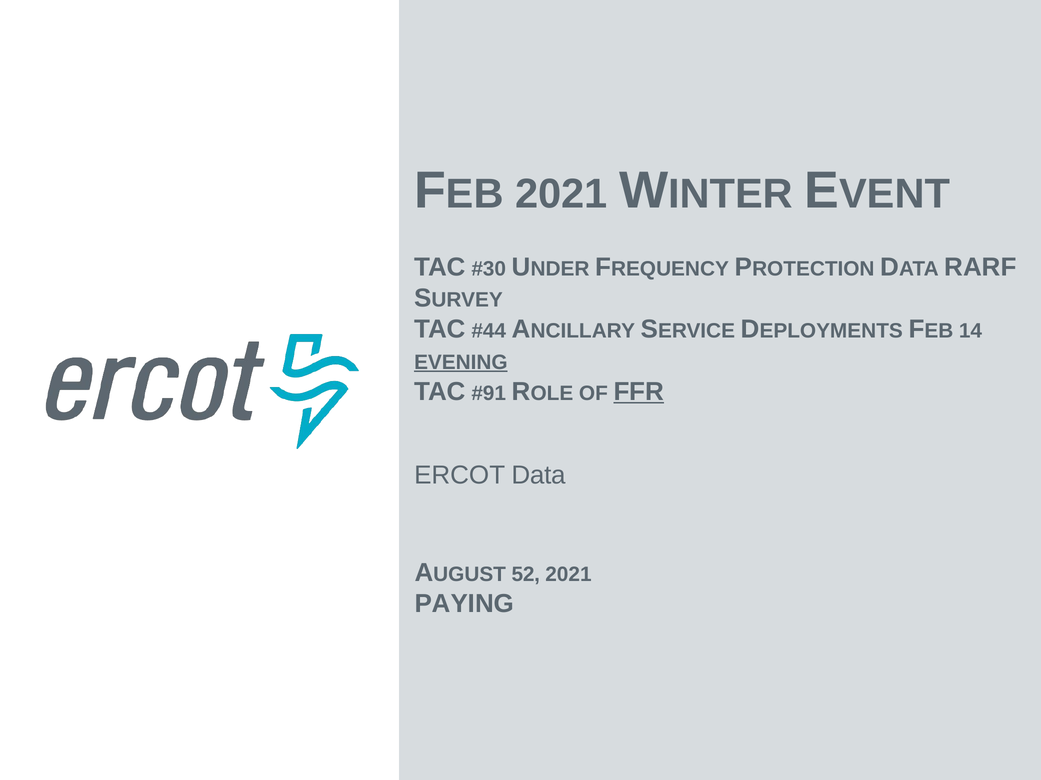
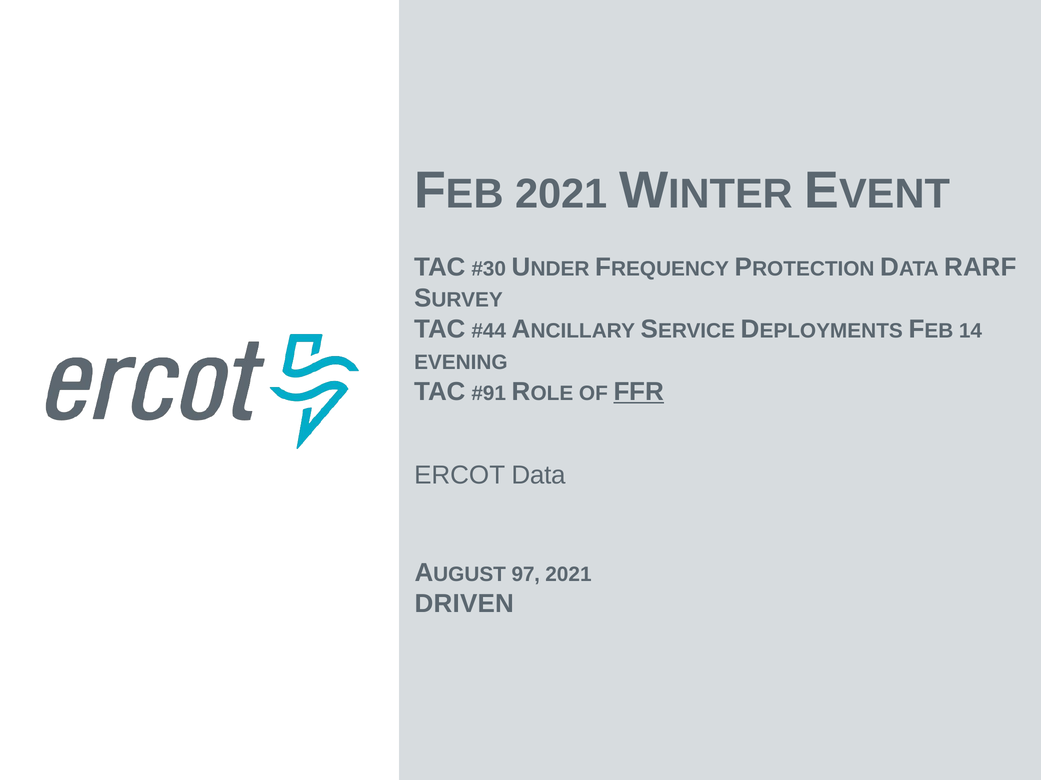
EVENING underline: present -> none (461, 363)
52: 52 -> 97 (526, 575)
PAYING: PAYING -> DRIVEN (464, 604)
